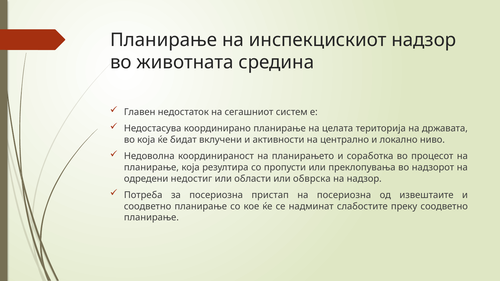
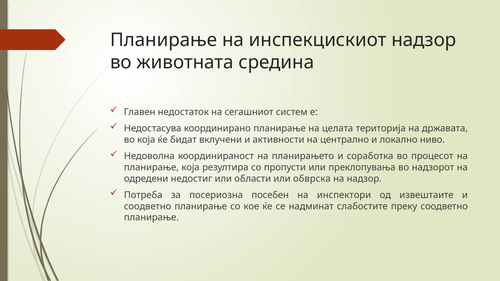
пристап: пристап -> посебен (270, 195)
на посериозна: посериозна -> инспектори (344, 195)
